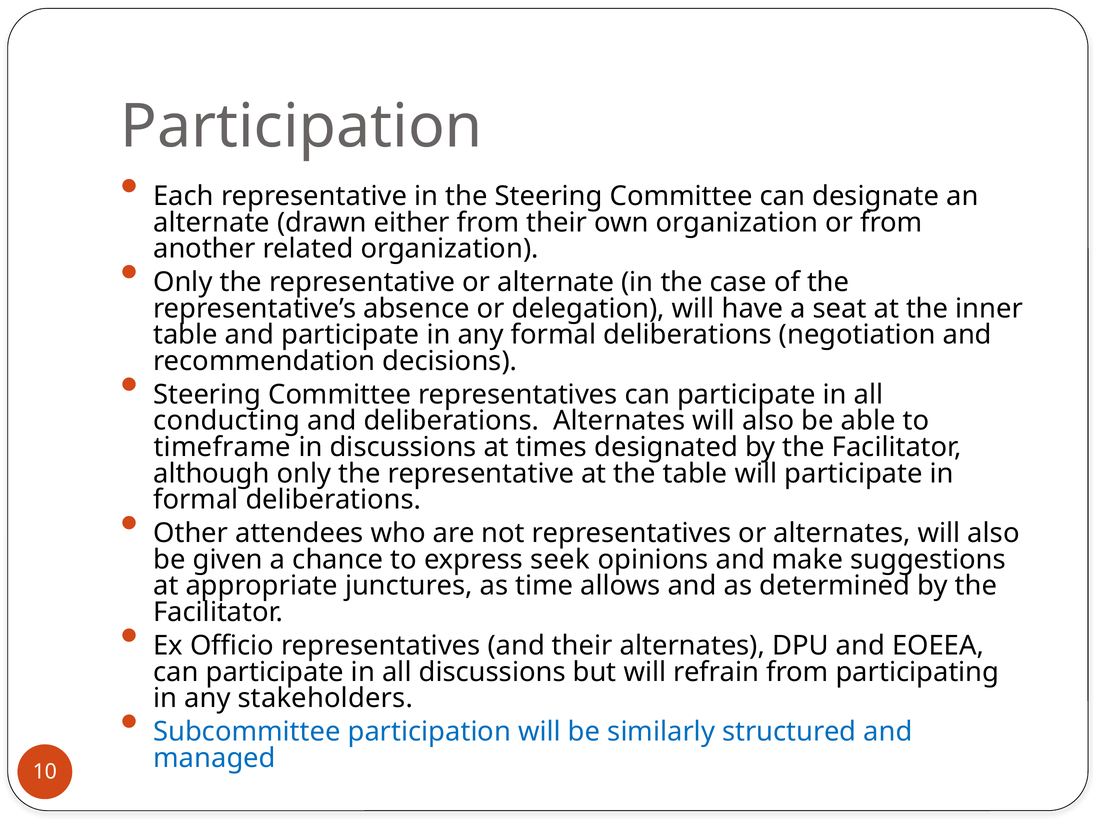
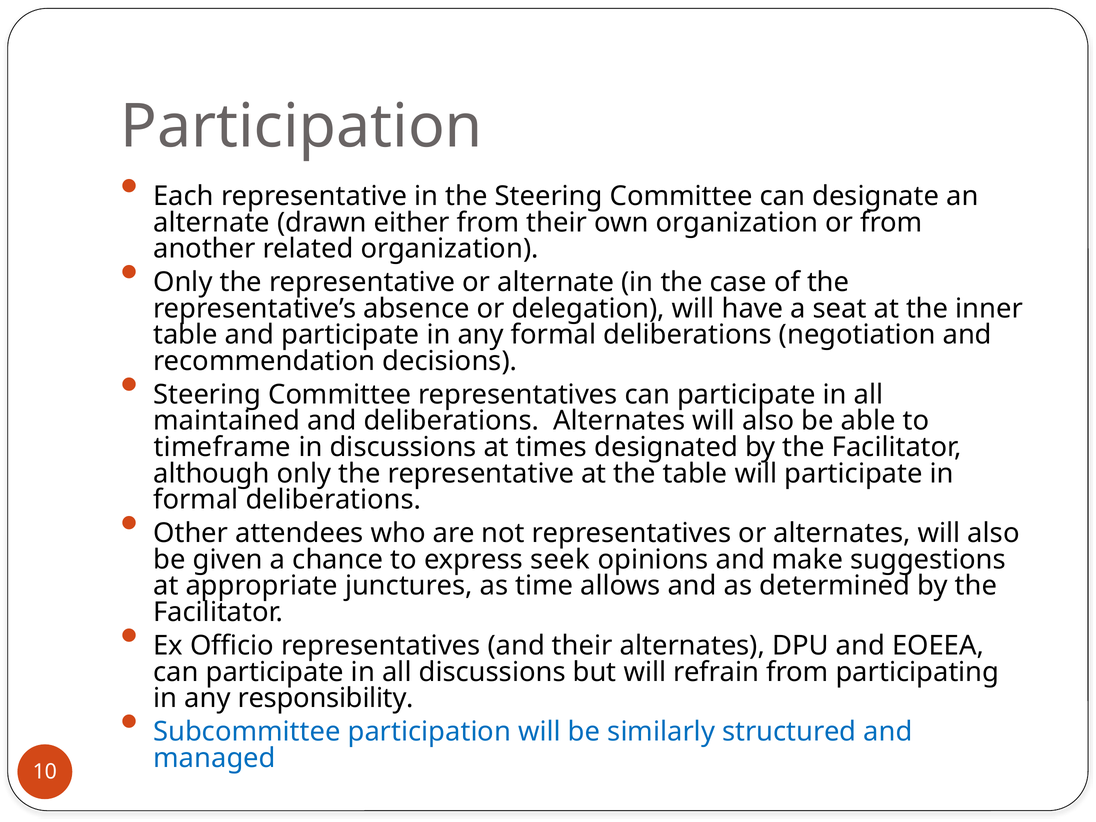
conducting: conducting -> maintained (227, 421)
stakeholders: stakeholders -> responsibility (326, 698)
